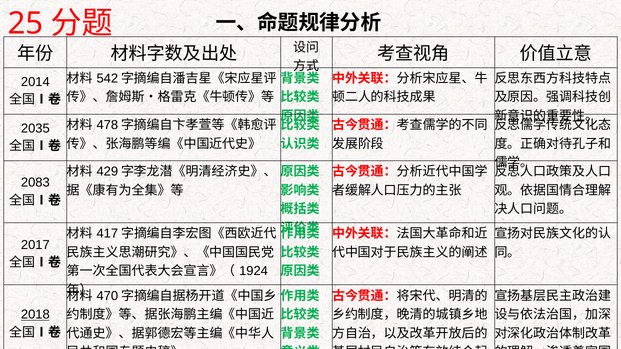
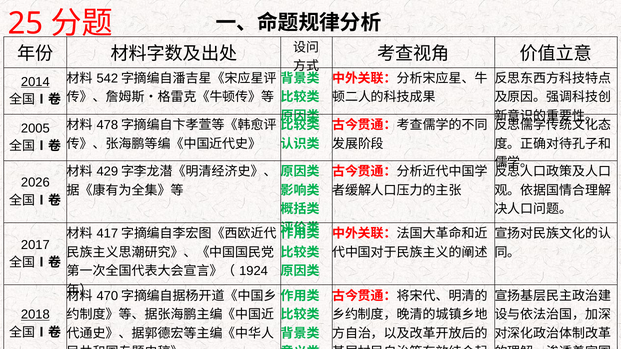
2014 underline: none -> present (35, 82)
2035: 2035 -> 2005 (35, 128)
2083: 2083 -> 2026 (35, 183)
